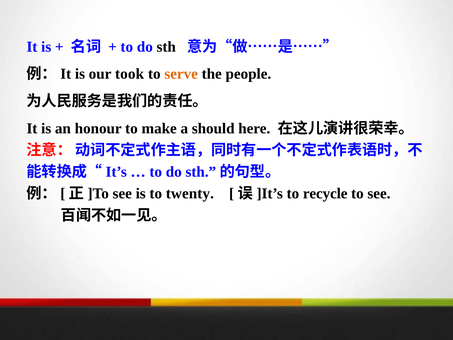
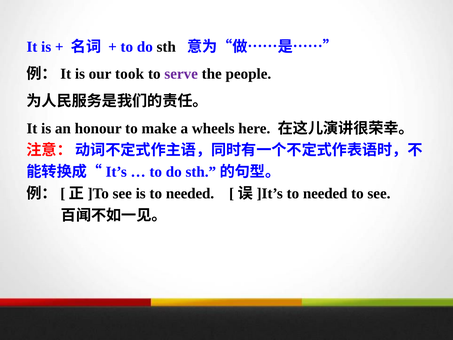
serve colour: orange -> purple (181, 74)
should: should -> wheels (213, 128)
is to twenty: twenty -> needed (190, 193)
recycle: recycle -> needed (325, 193)
